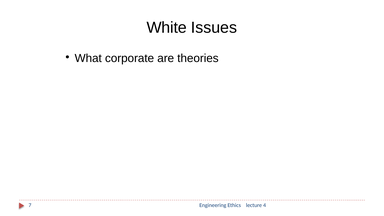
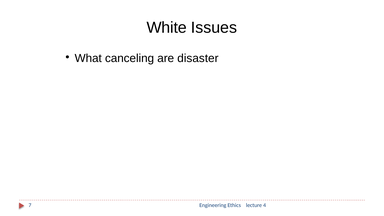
corporate: corporate -> canceling (130, 58)
theories: theories -> disaster (198, 58)
